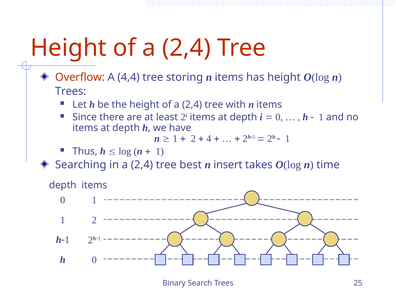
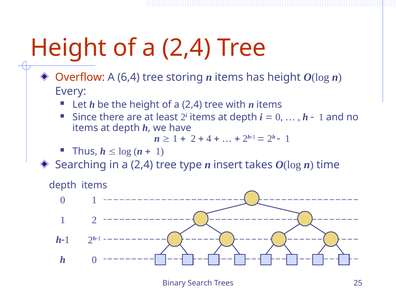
4,4: 4,4 -> 6,4 (129, 77)
Trees: Trees -> Every (71, 91)
best: best -> type (191, 165)
